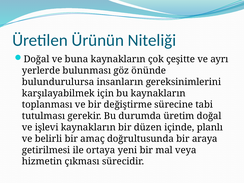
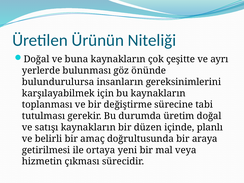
işlevi: işlevi -> satışı (47, 127)
